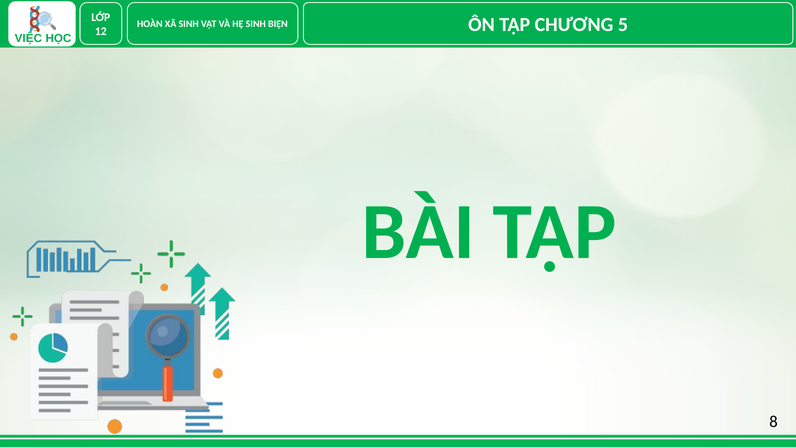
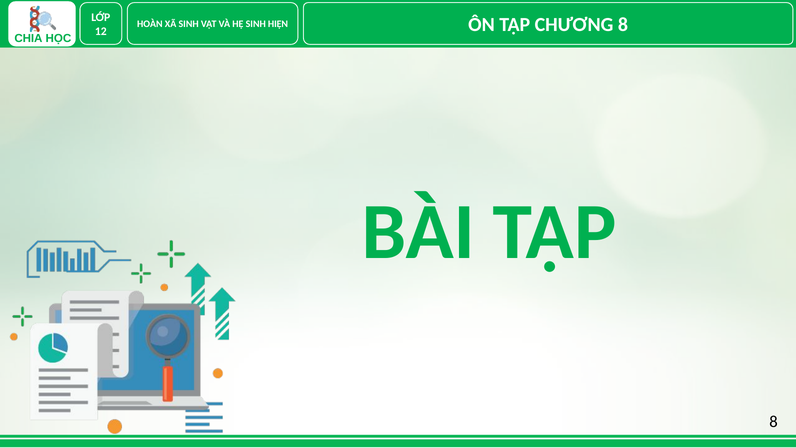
BIỆN: BIỆN -> HIỆN (278, 24)
CHƯƠNG 5: 5 -> 8 (623, 25)
VIỆC: VIỆC -> CHIA (28, 38)
